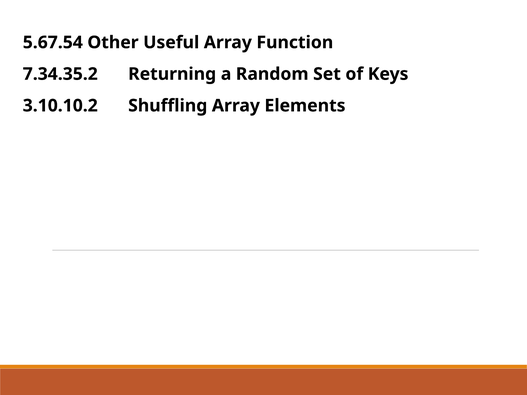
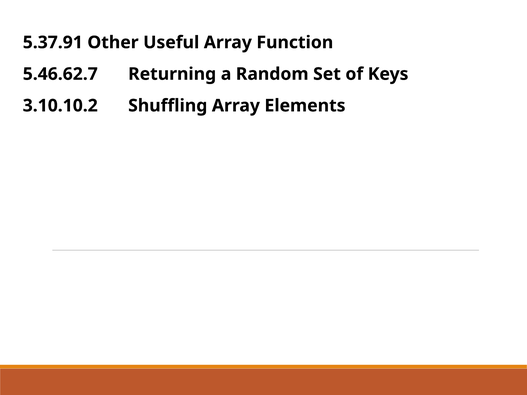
5.67.54: 5.67.54 -> 5.37.91 (53, 42)
7.34.35.2: 7.34.35.2 -> 5.46.62.7 (60, 74)
